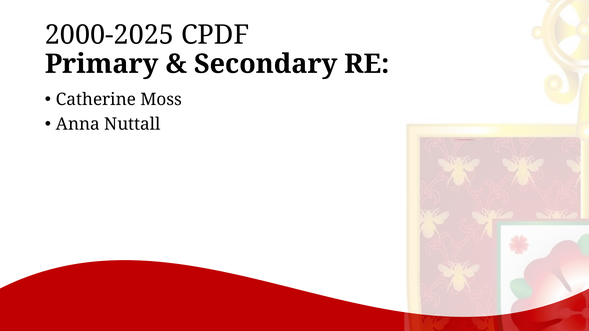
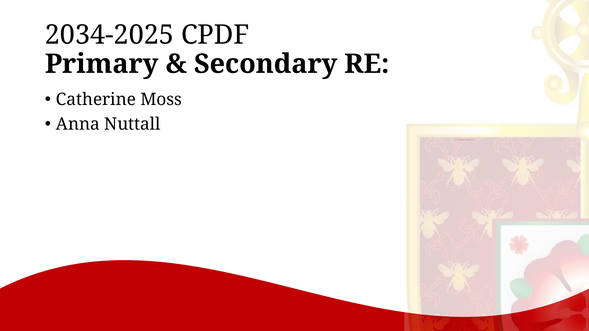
2000-2025: 2000-2025 -> 2034-2025 (109, 35)
